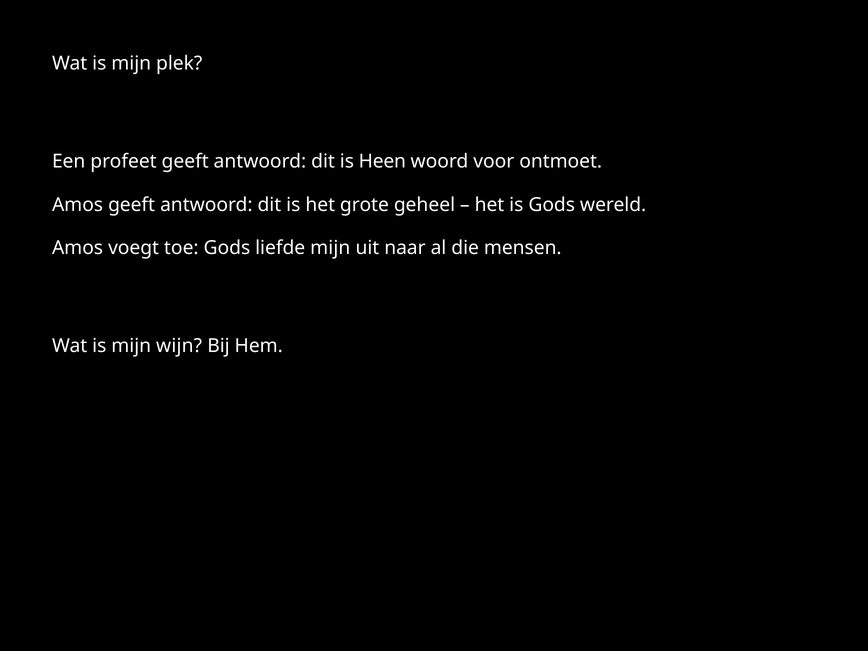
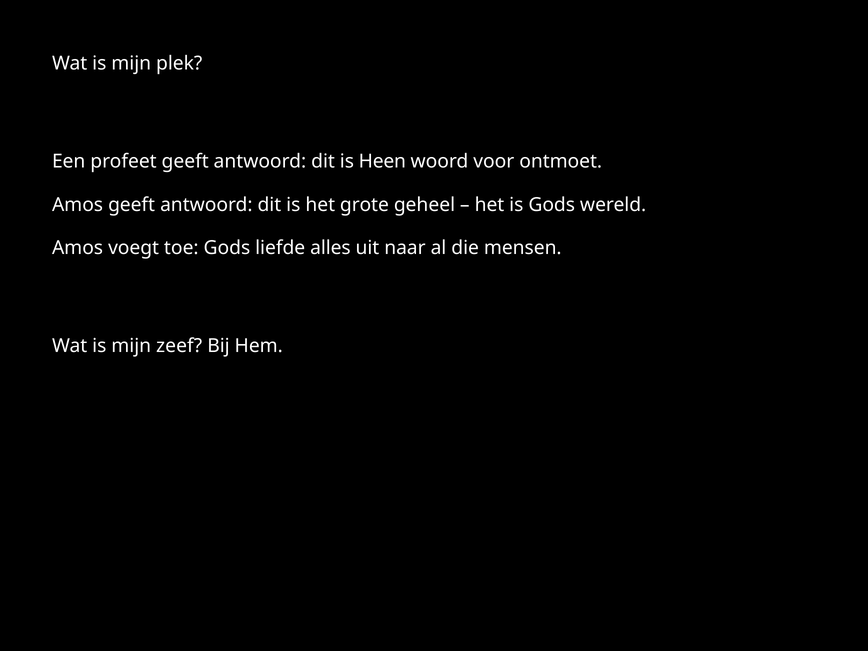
liefde mijn: mijn -> alles (330, 248)
wijn: wijn -> zeef (179, 346)
